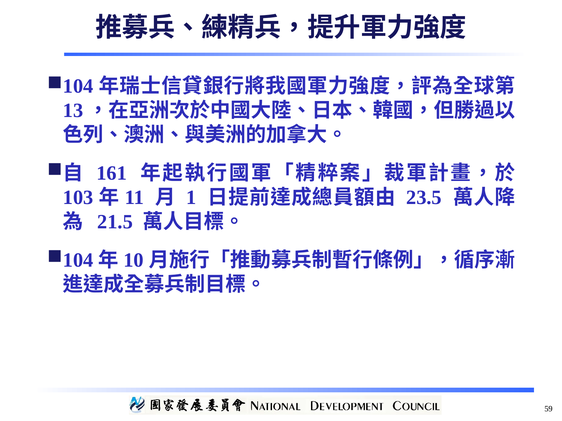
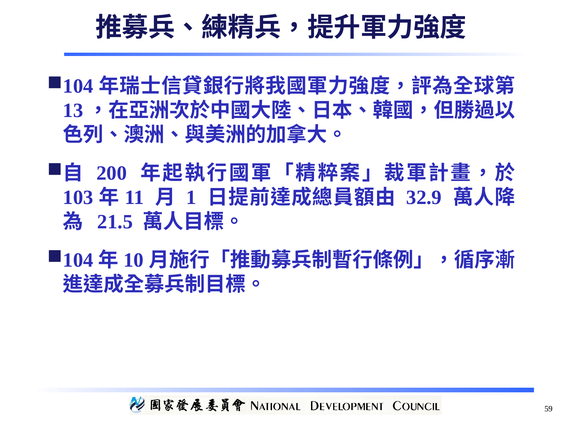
161: 161 -> 200 (112, 173)
23.5: 23.5 -> 32.9 (424, 198)
